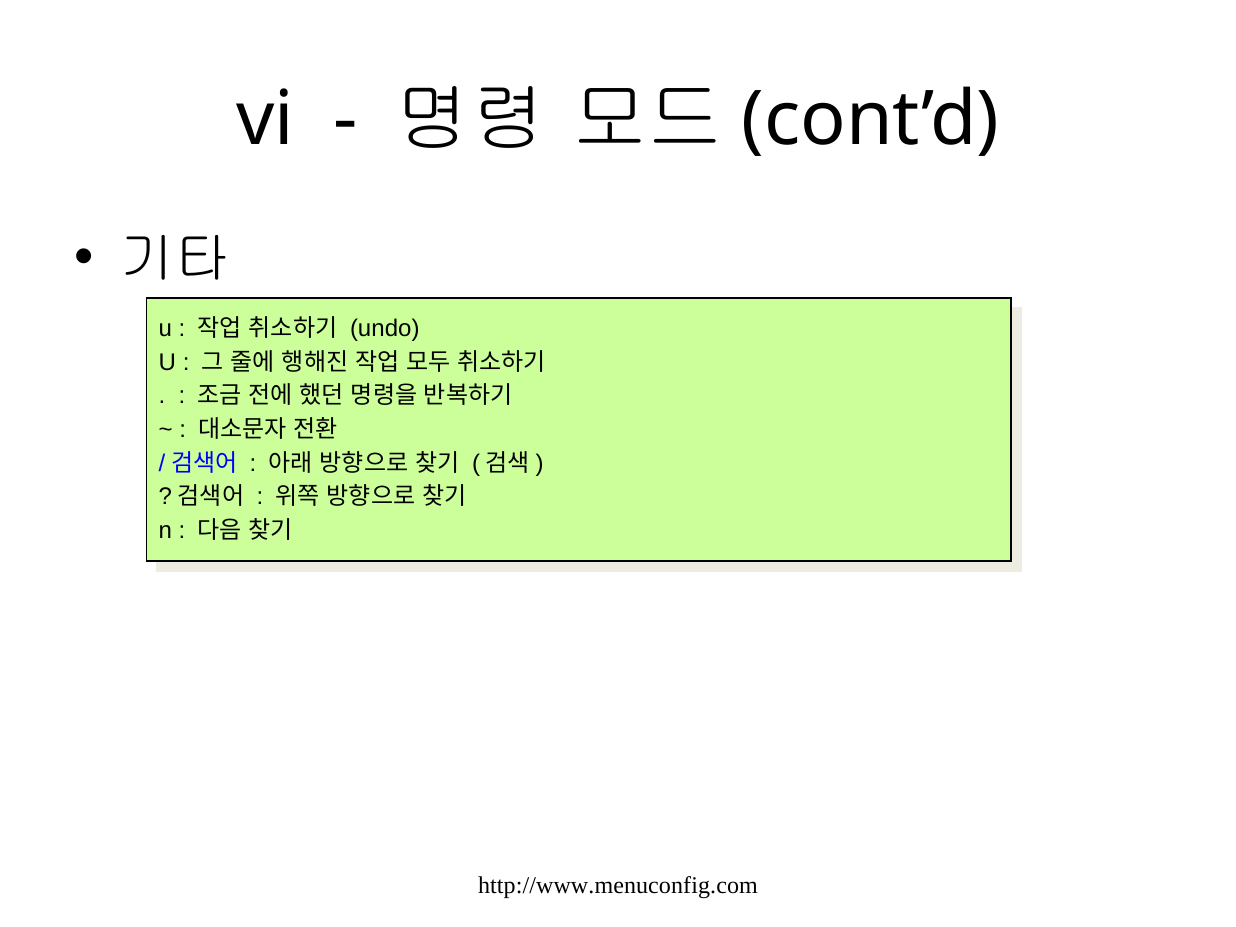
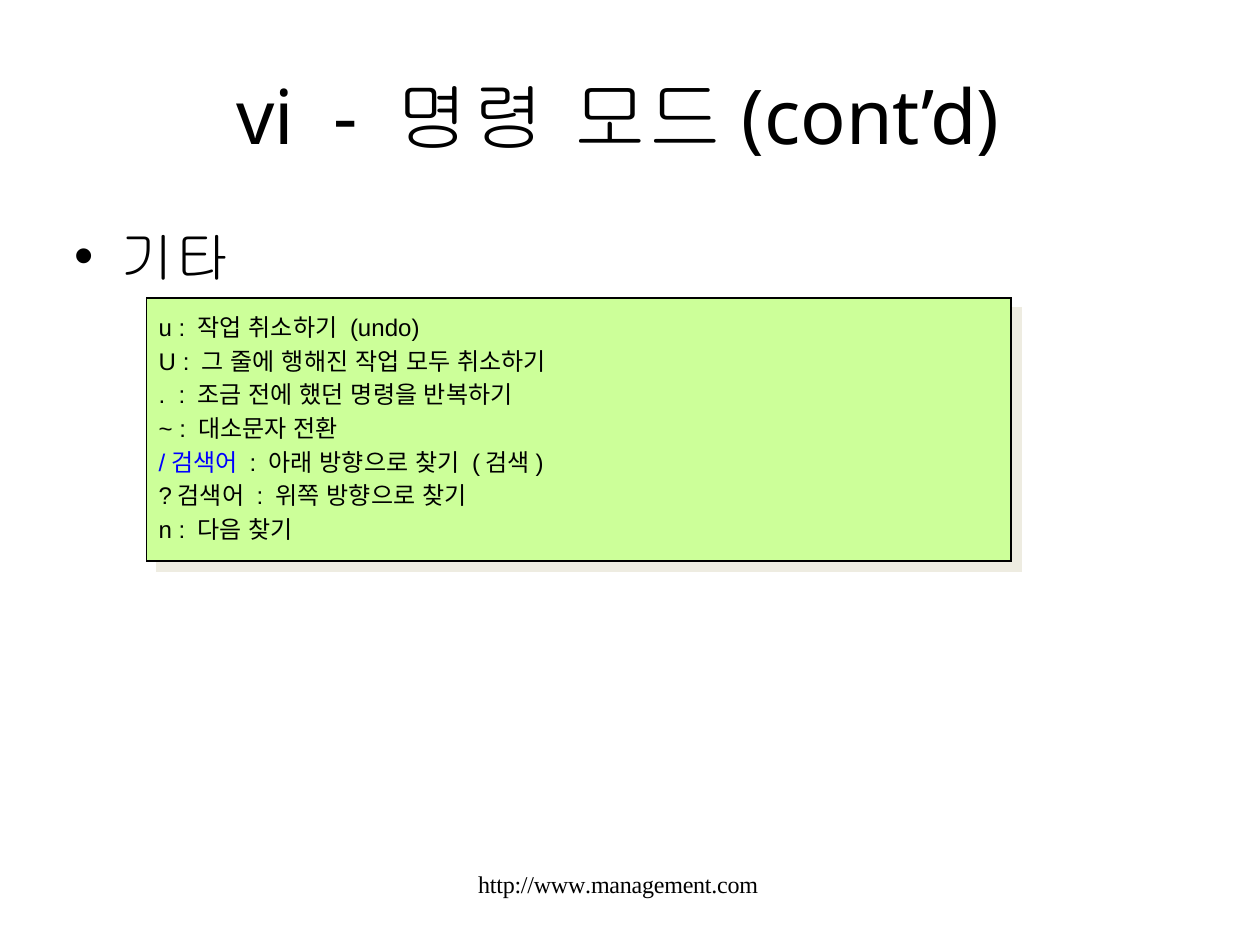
http://www.menuconfig.com: http://www.menuconfig.com -> http://www.management.com (618, 885)
